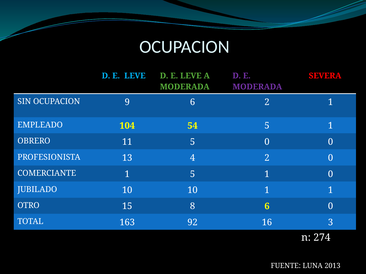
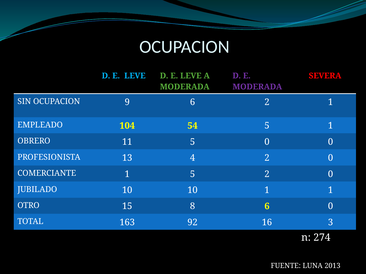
1 5 1: 1 -> 2 (267, 174)
